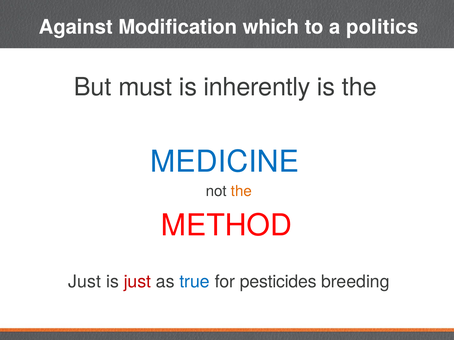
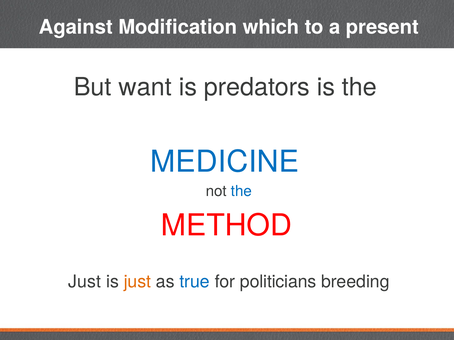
politics: politics -> present (382, 27)
must: must -> want (145, 87)
inherently: inherently -> predators (257, 87)
the colour: orange -> blue (241, 191)
just colour: red -> orange (137, 282)
pesticides: pesticides -> politicians (278, 282)
